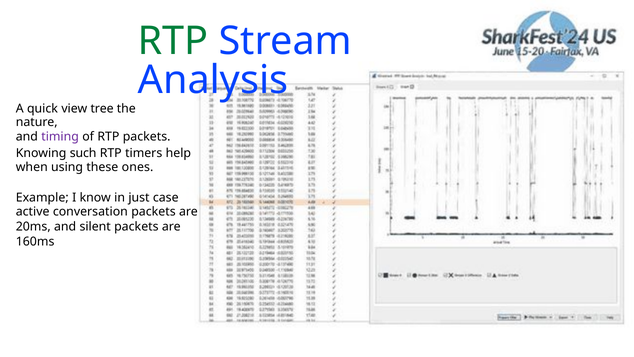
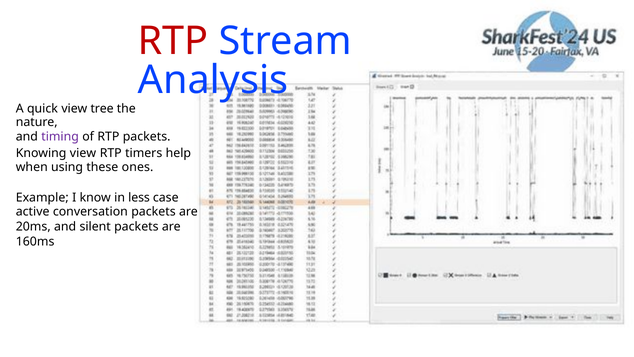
RTP colour: green -> red (173, 41)
Knowing such: such -> view (83, 153)
just: just -> less (139, 197)
